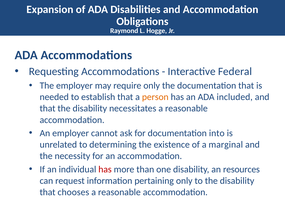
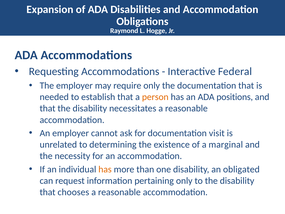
included: included -> positions (235, 97)
into: into -> visit (217, 133)
has colour: red -> orange (105, 169)
resources: resources -> obligated (241, 169)
